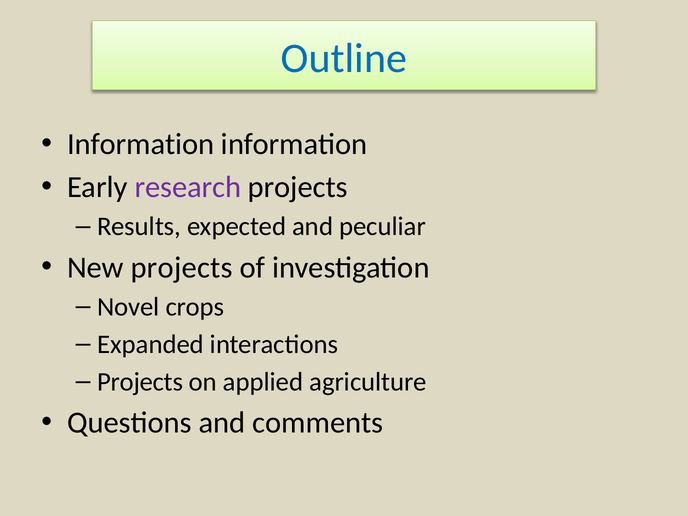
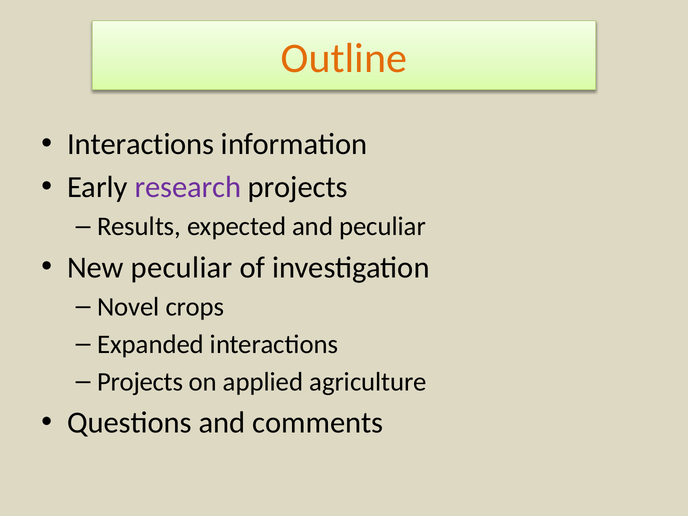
Outline colour: blue -> orange (344, 58)
Information: Information -> Interactions (141, 144)
New projects: projects -> peculiar (182, 267)
